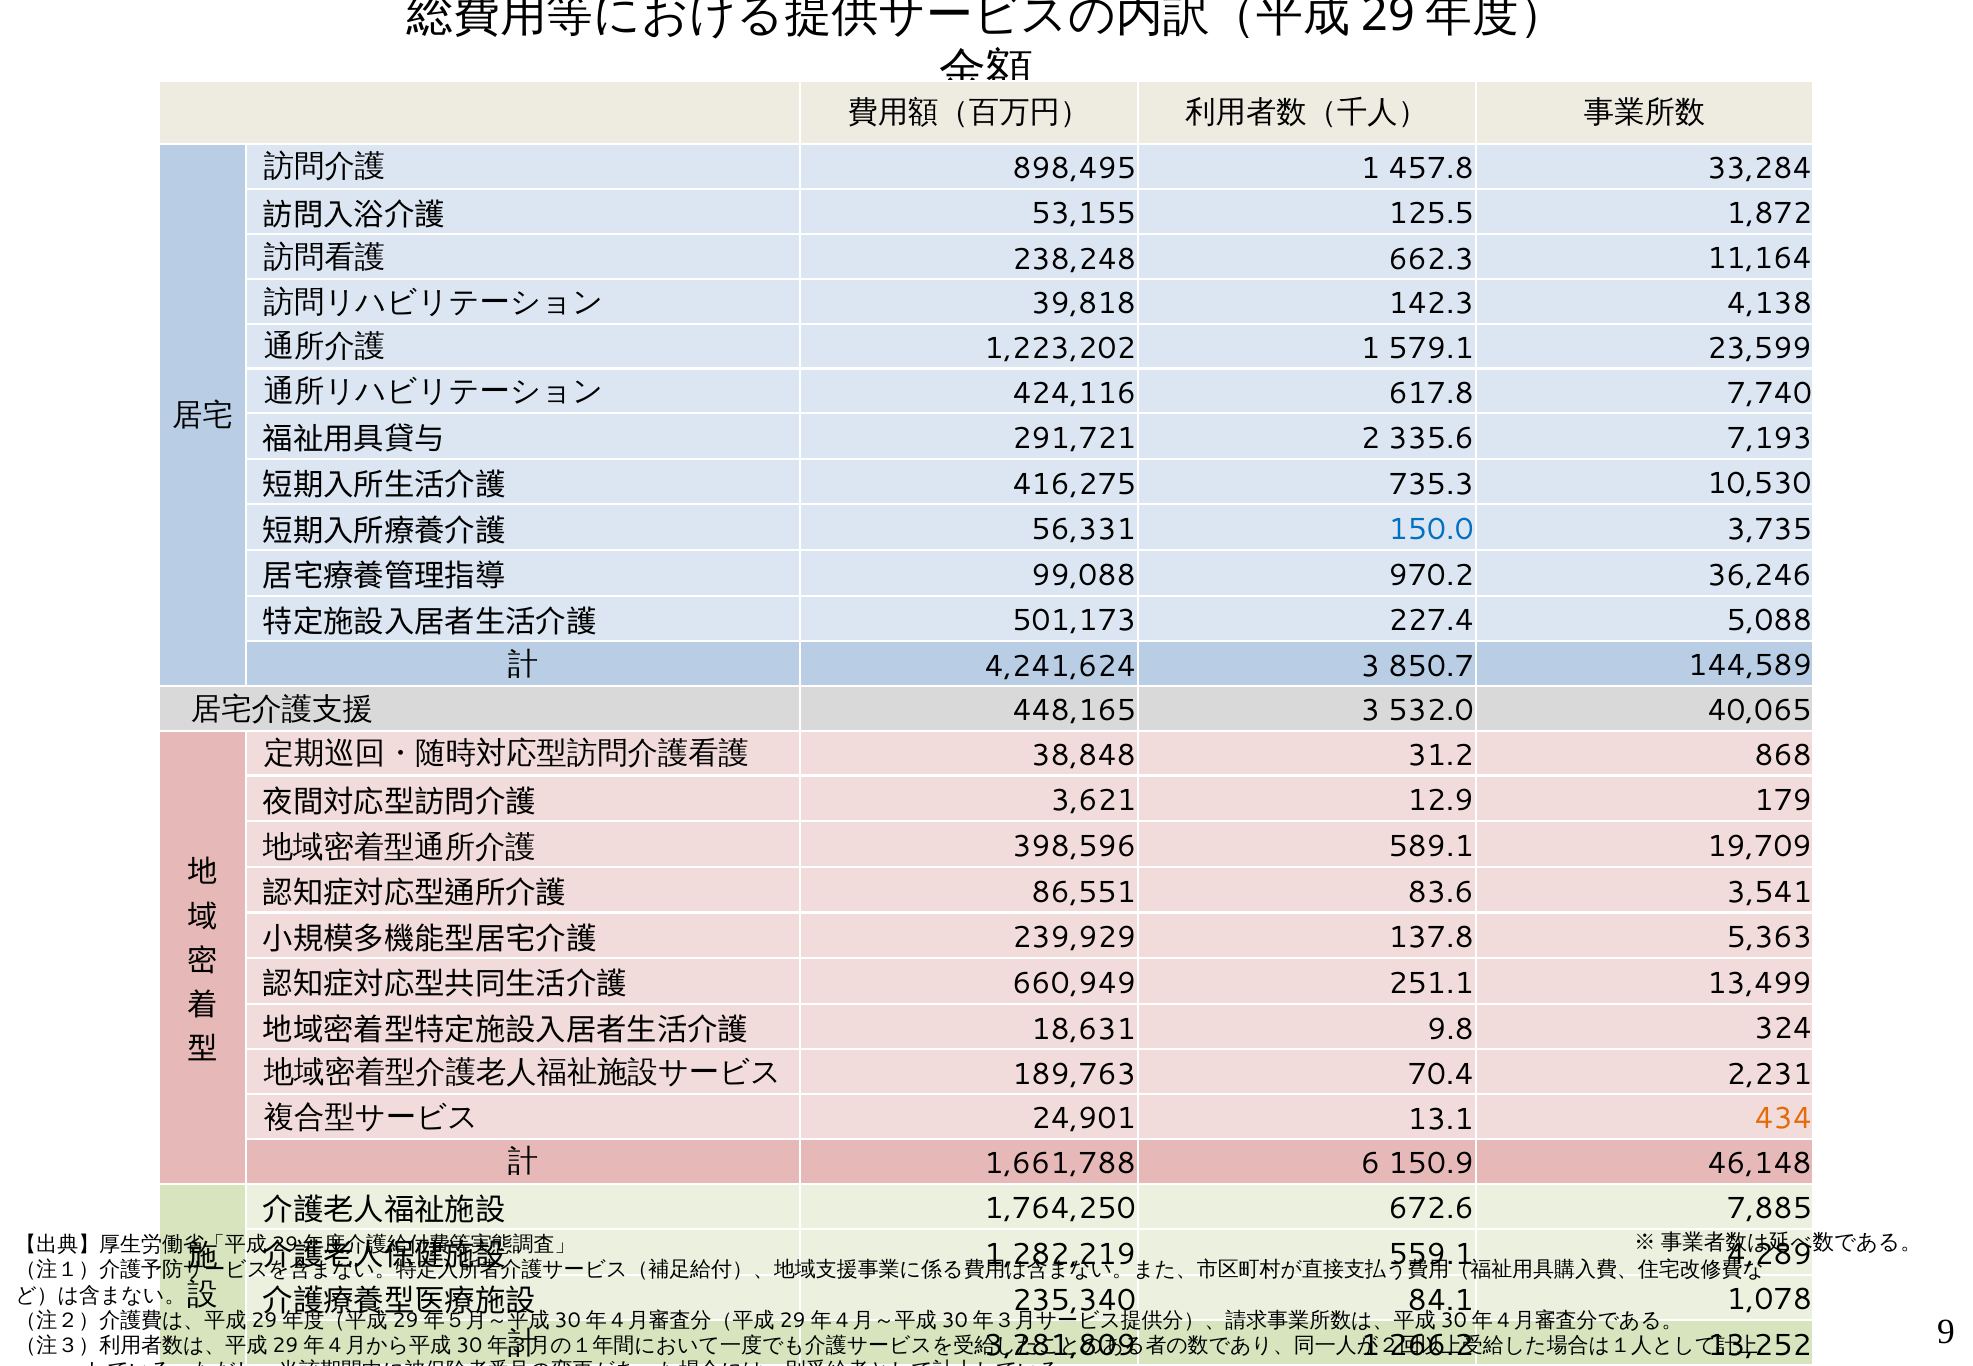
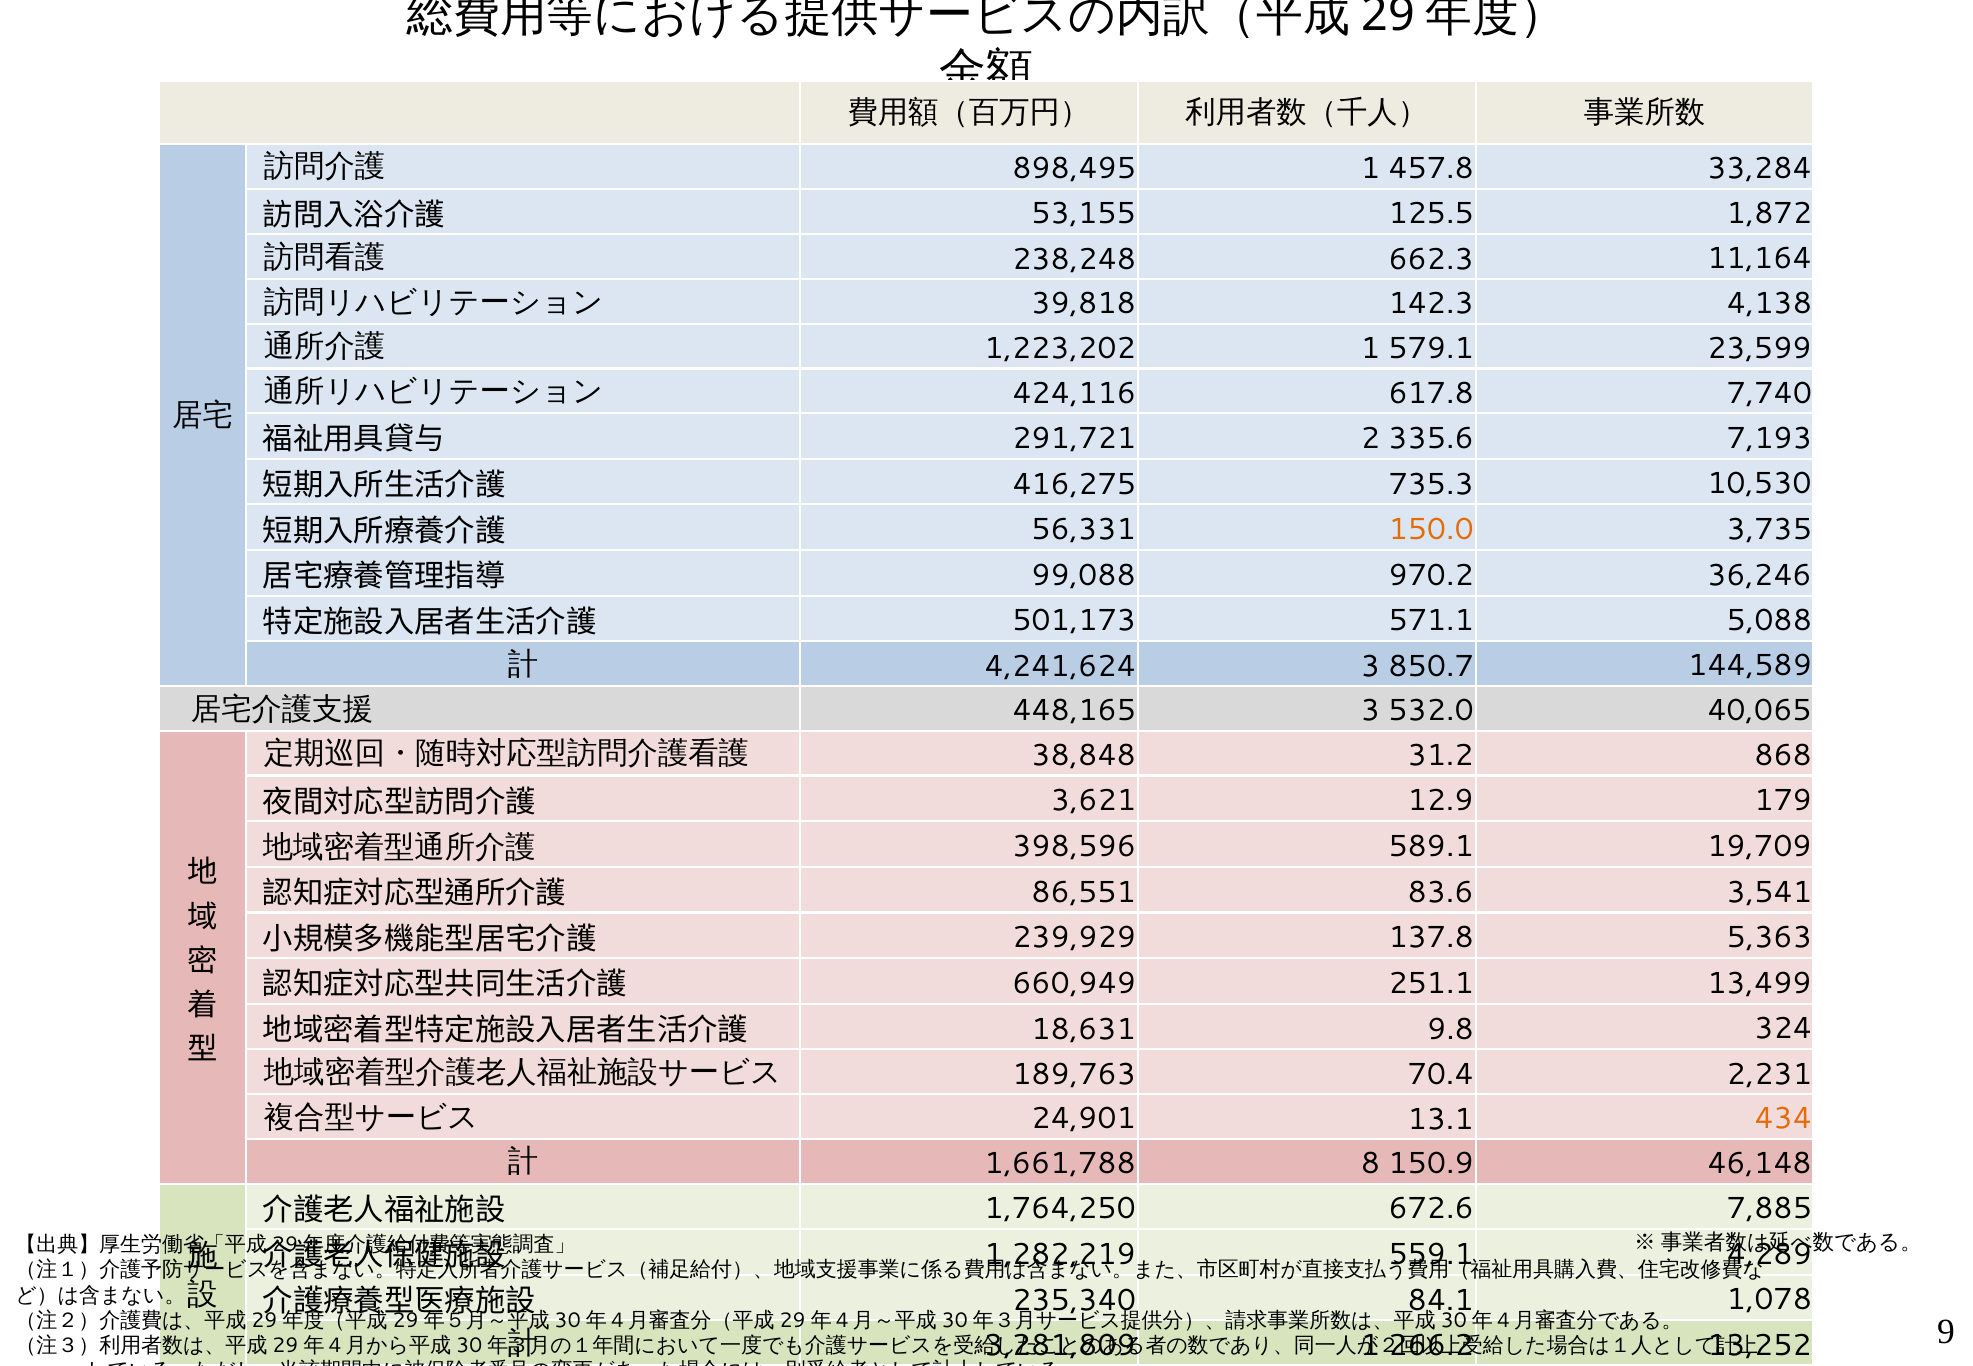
150.0 colour: blue -> orange (1431, 530)
227.4: 227.4 -> 571.1 (1431, 621)
6: 6 -> 8 (1371, 1164)
